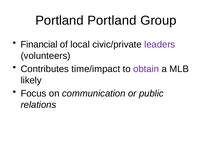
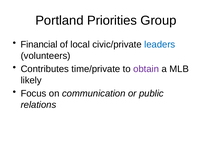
Portland Portland: Portland -> Priorities (112, 21)
leaders colour: purple -> blue (160, 44)
time/impact: time/impact -> time/private (96, 69)
